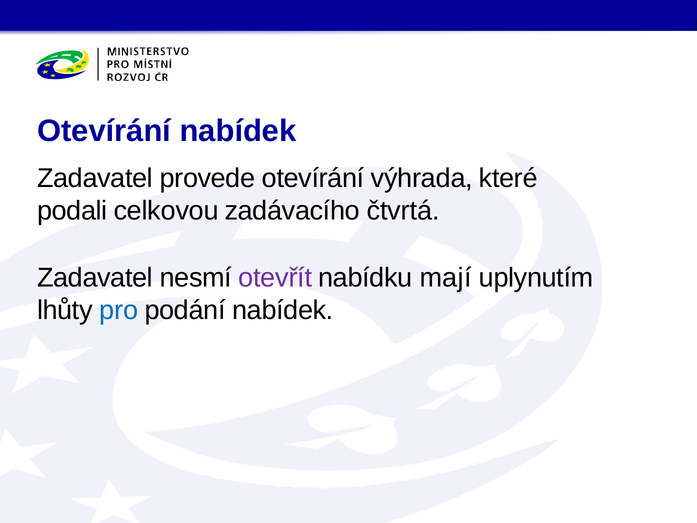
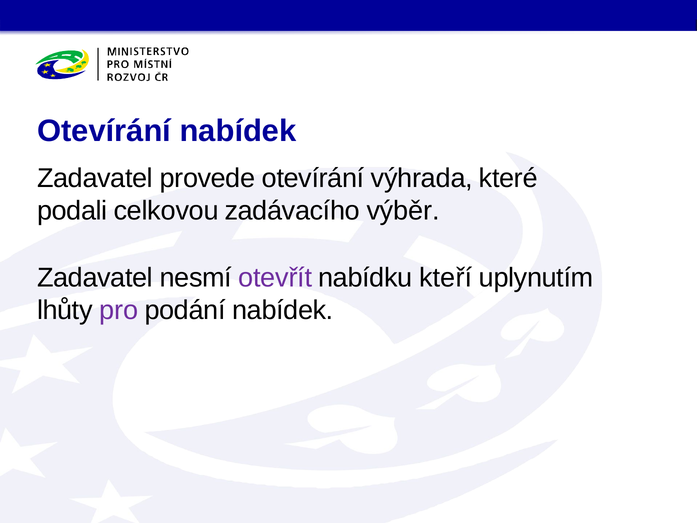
čtvrtá: čtvrtá -> výběr (403, 211)
mají: mají -> kteří (446, 278)
pro colour: blue -> purple (119, 310)
